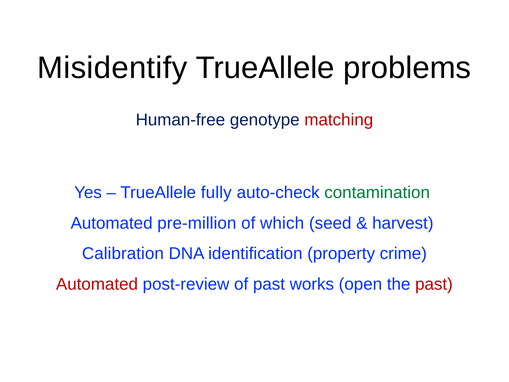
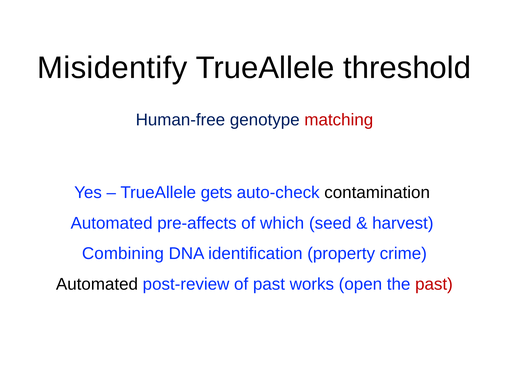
problems: problems -> threshold (407, 68)
fully: fully -> gets (216, 192)
contamination colour: green -> black (377, 192)
pre-million: pre-million -> pre-affects (197, 223)
Calibration: Calibration -> Combining (123, 254)
Automated colour: red -> black (97, 284)
